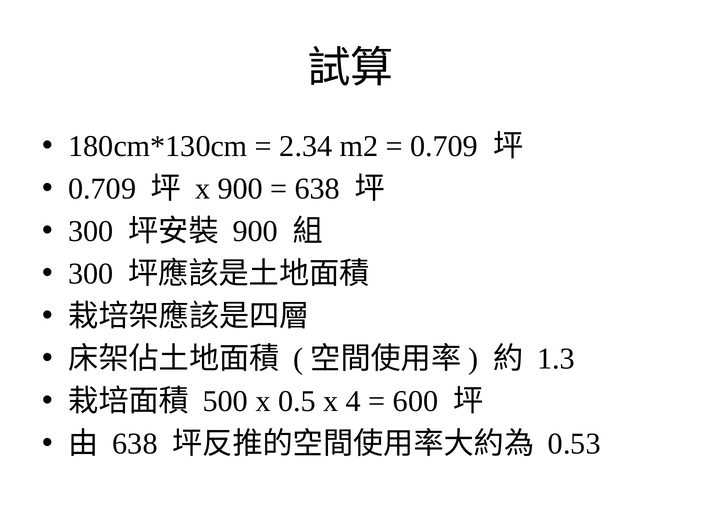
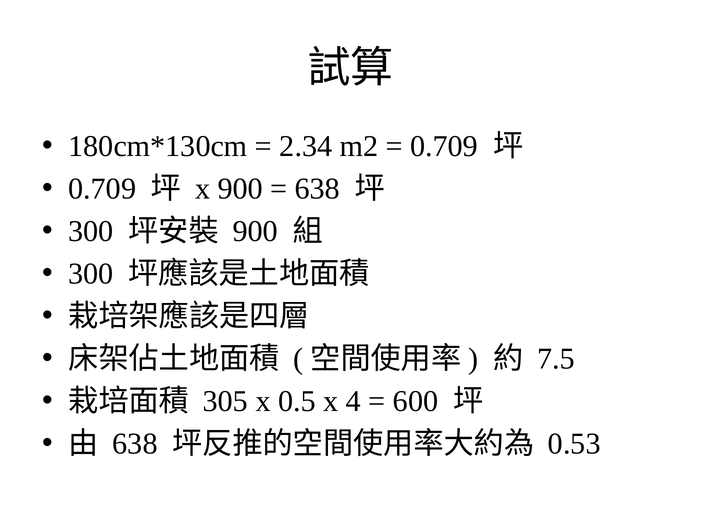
1.3: 1.3 -> 7.5 (556, 359)
500: 500 -> 305 (225, 401)
